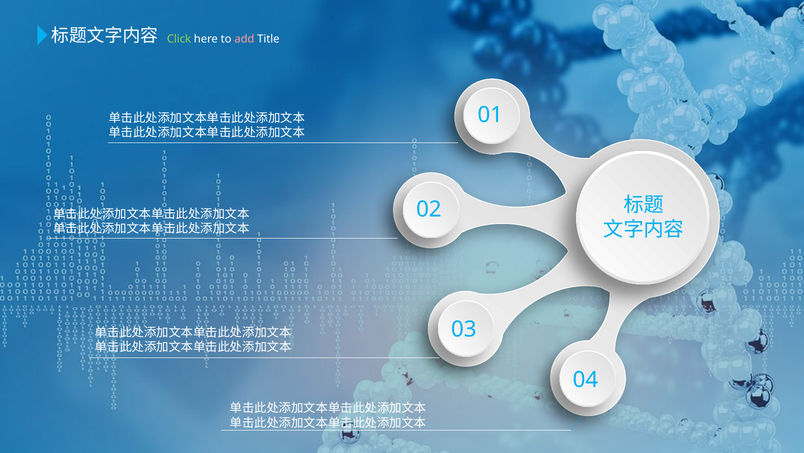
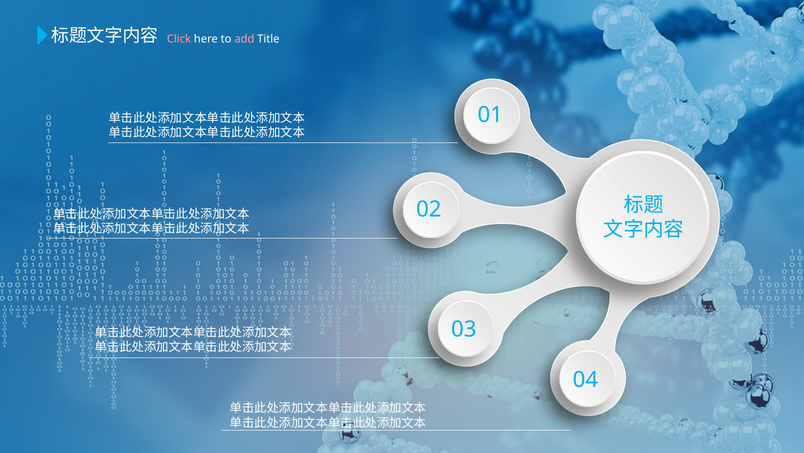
Click colour: light green -> pink (179, 39)
